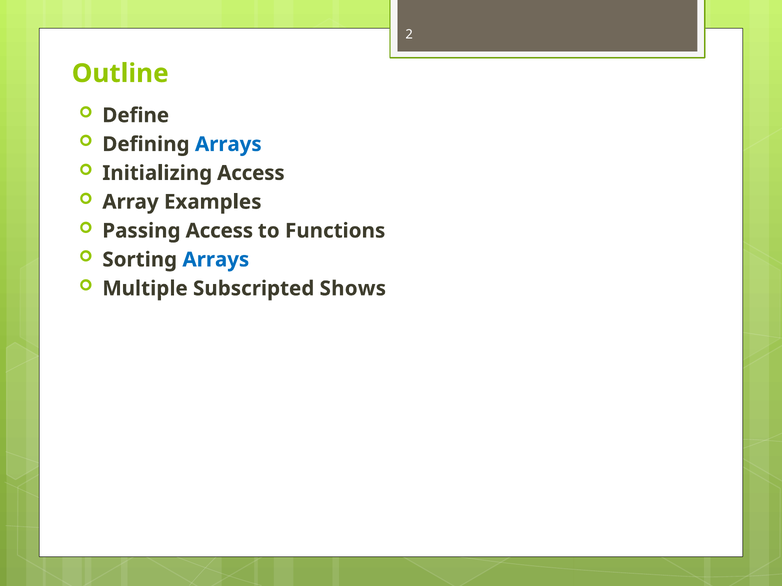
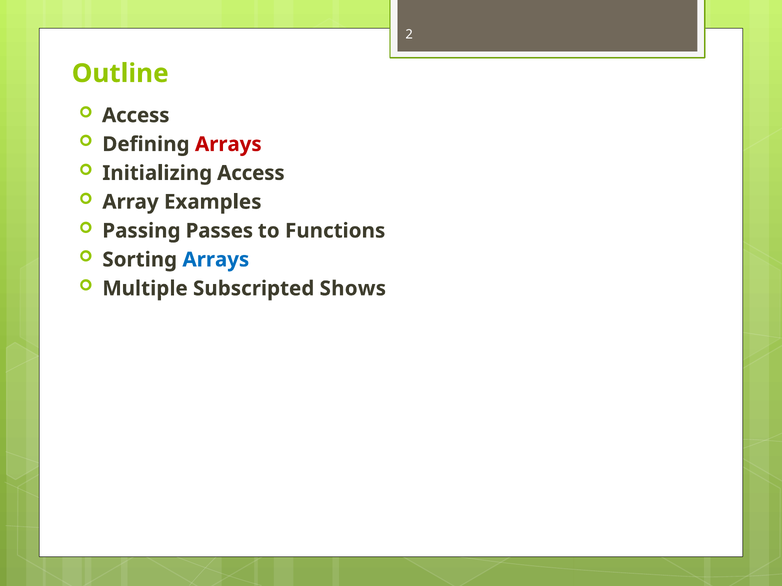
Define: Define -> Access (136, 115)
Arrays colour: blue -> red (228, 144)
Passing Access: Access -> Passes (219, 231)
